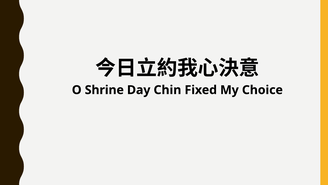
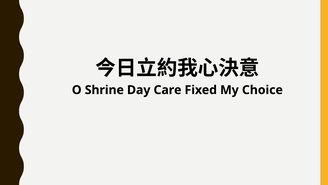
Chin: Chin -> Care (167, 90)
